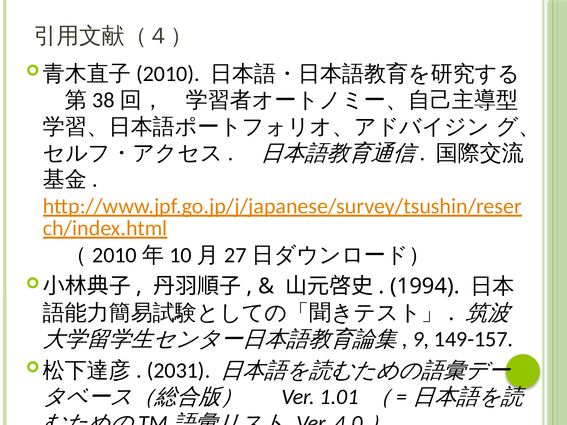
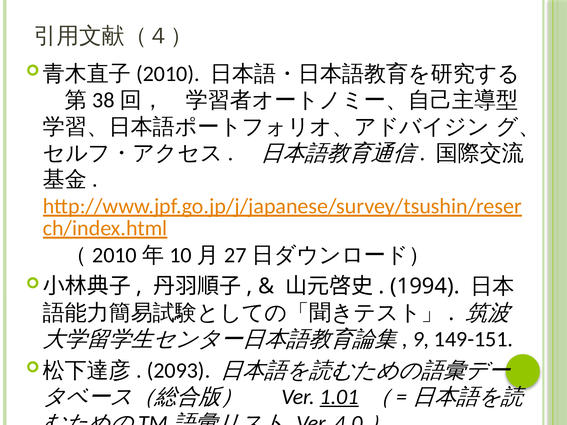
149-157: 149-157 -> 149-151 (474, 339)
2031: 2031 -> 2093 (178, 371)
1.01 underline: none -> present (339, 397)
